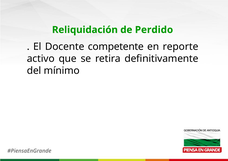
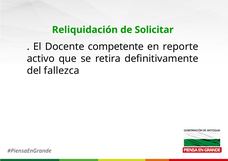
Perdido: Perdido -> Solicitar (154, 30)
mínimo: mínimo -> fallezca (62, 71)
